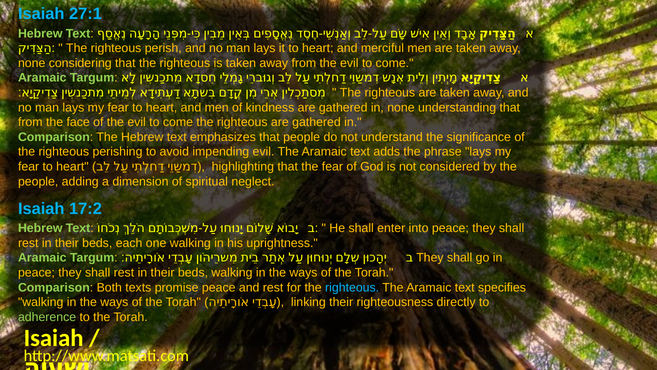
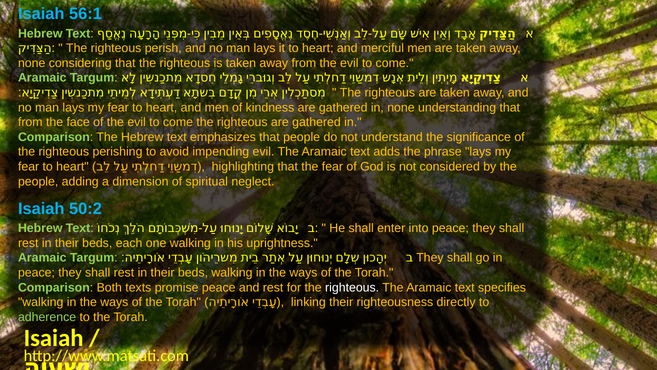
27:1: 27:1 -> 56:1 (85, 14)
17:2: 17:2 -> 50:2 (85, 208)
righteous colour: light blue -> white (352, 287)
